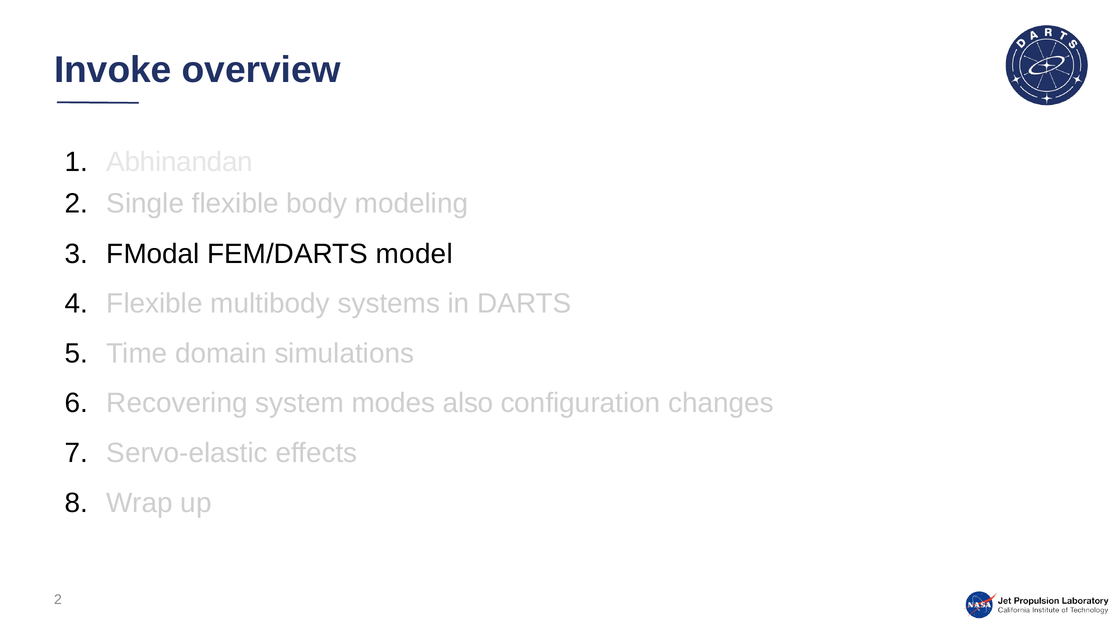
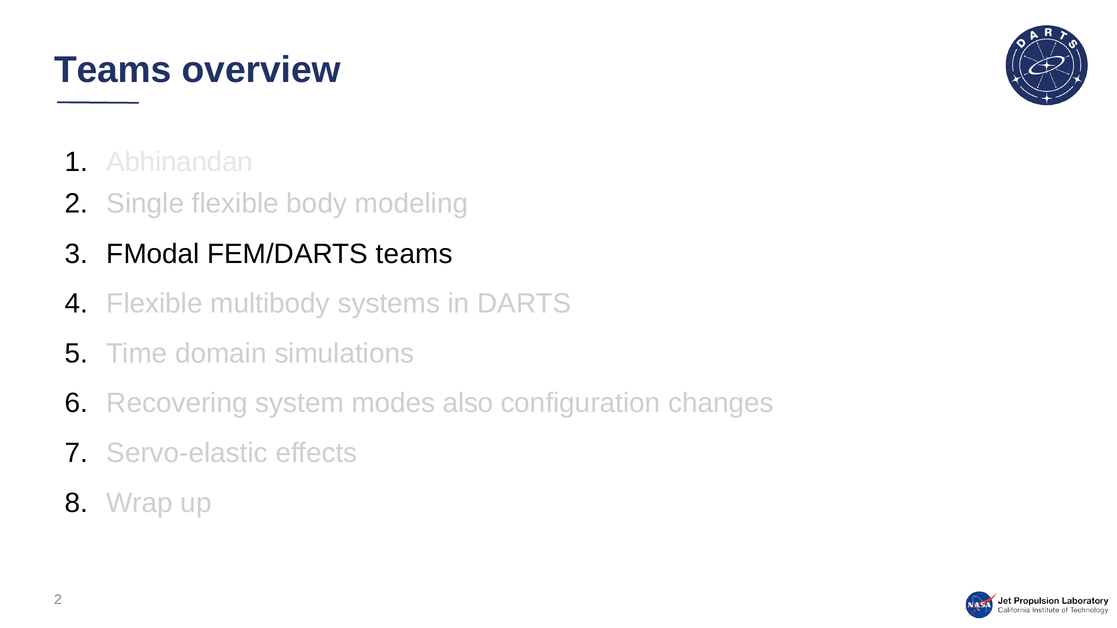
Invoke: Invoke -> Teams (113, 70)
FEM/DARTS model: model -> teams (414, 254)
